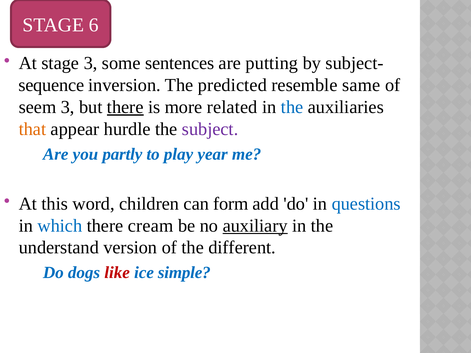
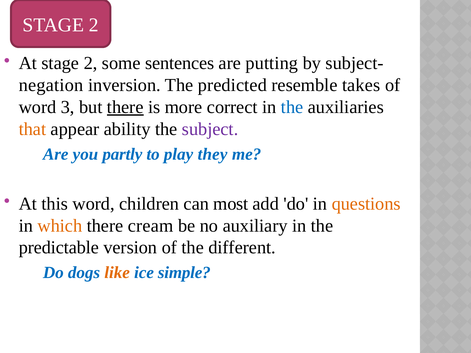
6: 6 -> 2 (94, 25)
At stage 3: 3 -> 2 (91, 63)
sequence: sequence -> negation (51, 85)
same: same -> takes (361, 85)
seem: seem -> word (38, 107)
related: related -> correct (232, 107)
hurdle: hurdle -> ability (127, 129)
year: year -> they (212, 154)
form: form -> most (231, 204)
questions colour: blue -> orange (366, 204)
which colour: blue -> orange (60, 226)
auxiliary underline: present -> none (255, 226)
understand: understand -> predictable (59, 248)
like colour: red -> orange (117, 273)
